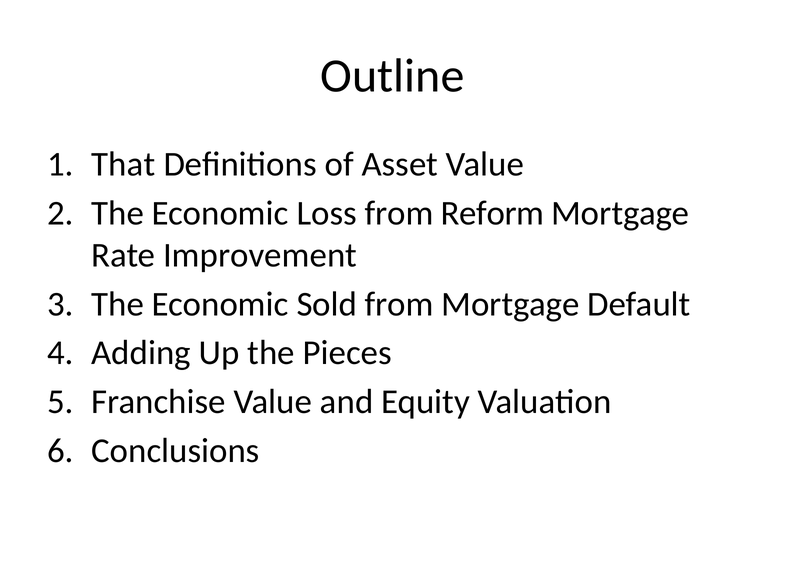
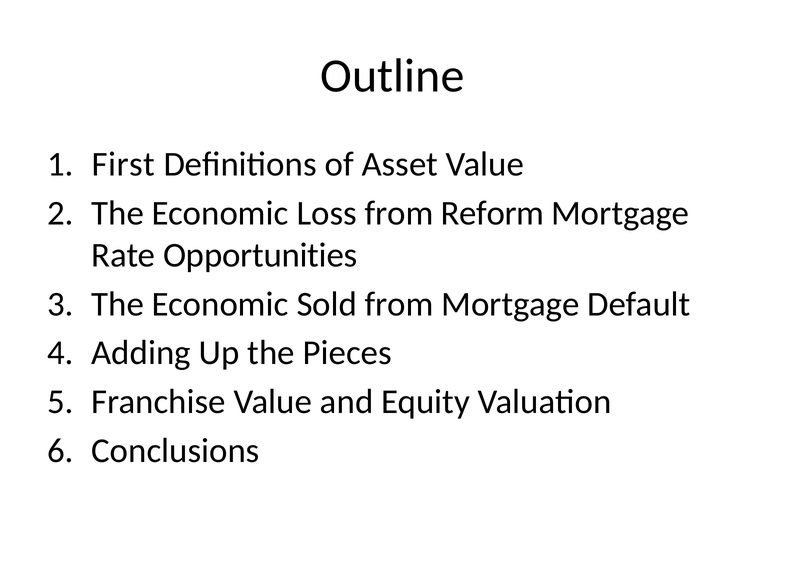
That: That -> First (123, 165)
Improvement: Improvement -> Opportunities (260, 256)
